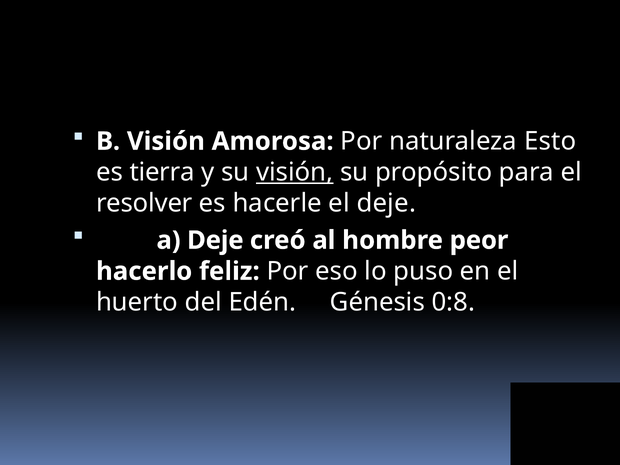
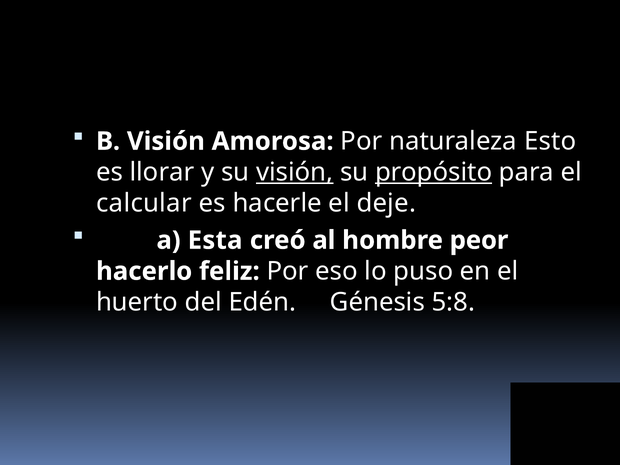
tierra: tierra -> llorar (162, 172)
propósito underline: none -> present (434, 172)
resolver: resolver -> calcular (144, 203)
a Deje: Deje -> Esta (215, 240)
0:8: 0:8 -> 5:8 (453, 302)
